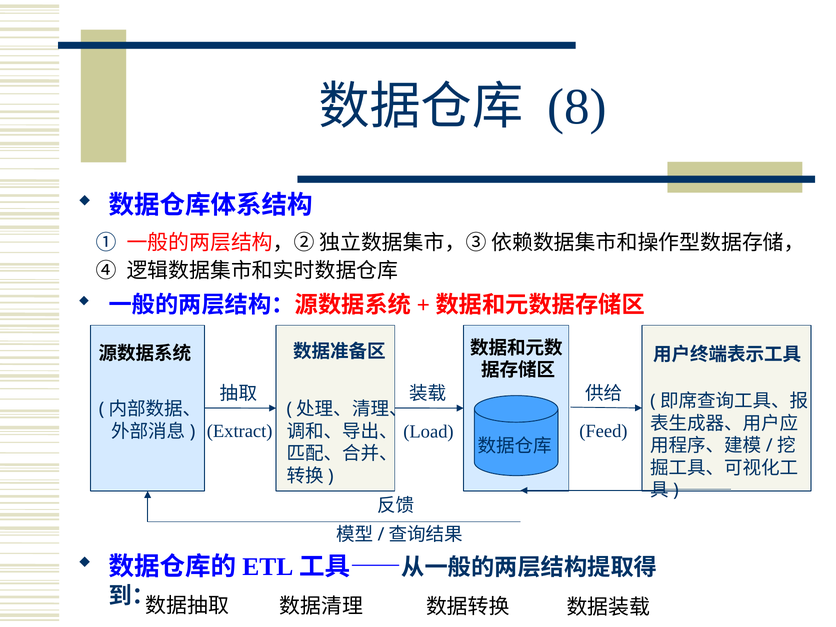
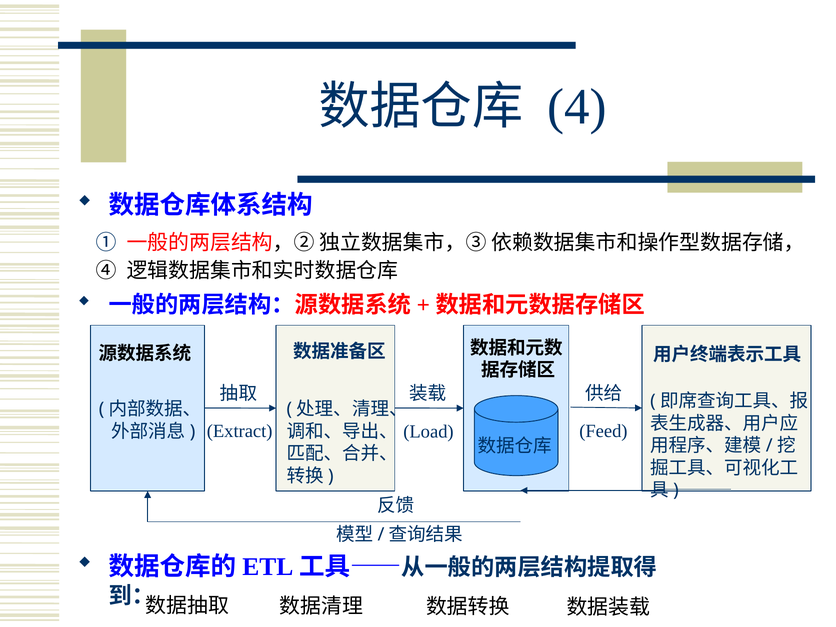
8: 8 -> 4 (577, 107)
